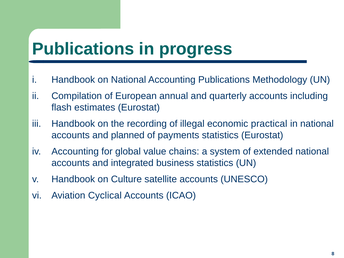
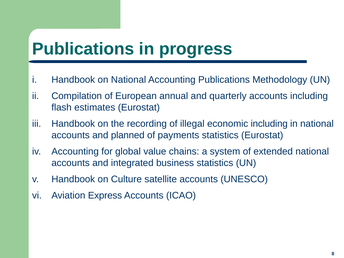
economic practical: practical -> including (269, 124)
Cyclical: Cyclical -> Express (105, 196)
